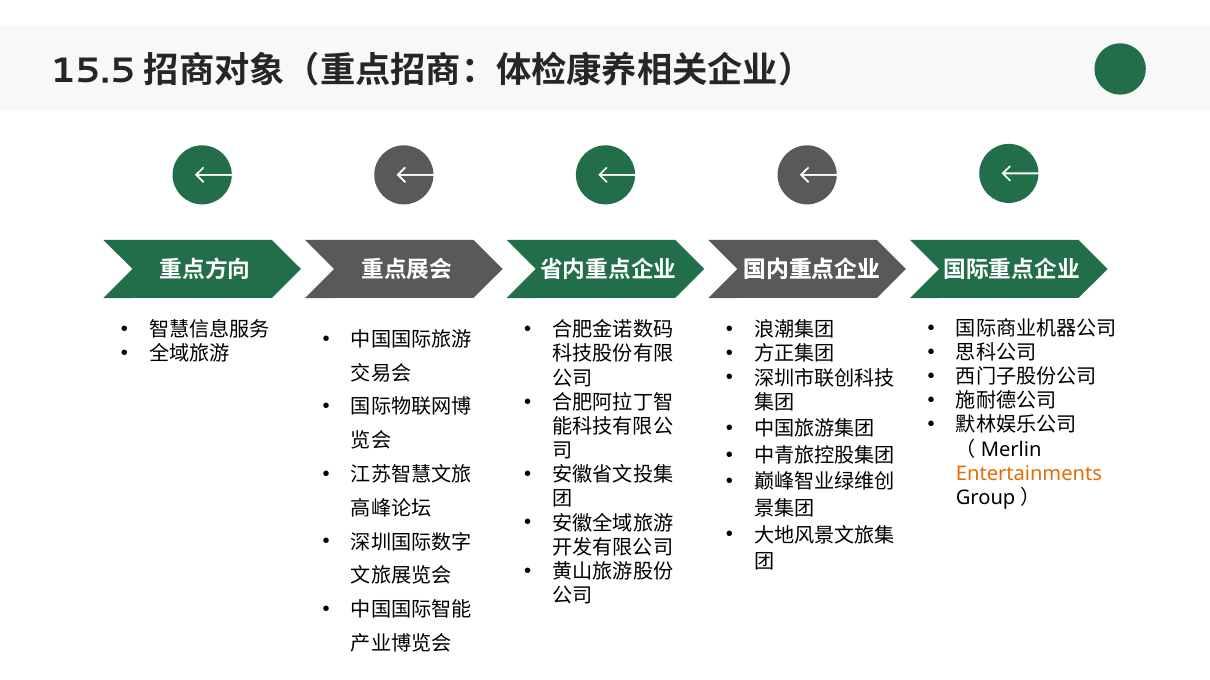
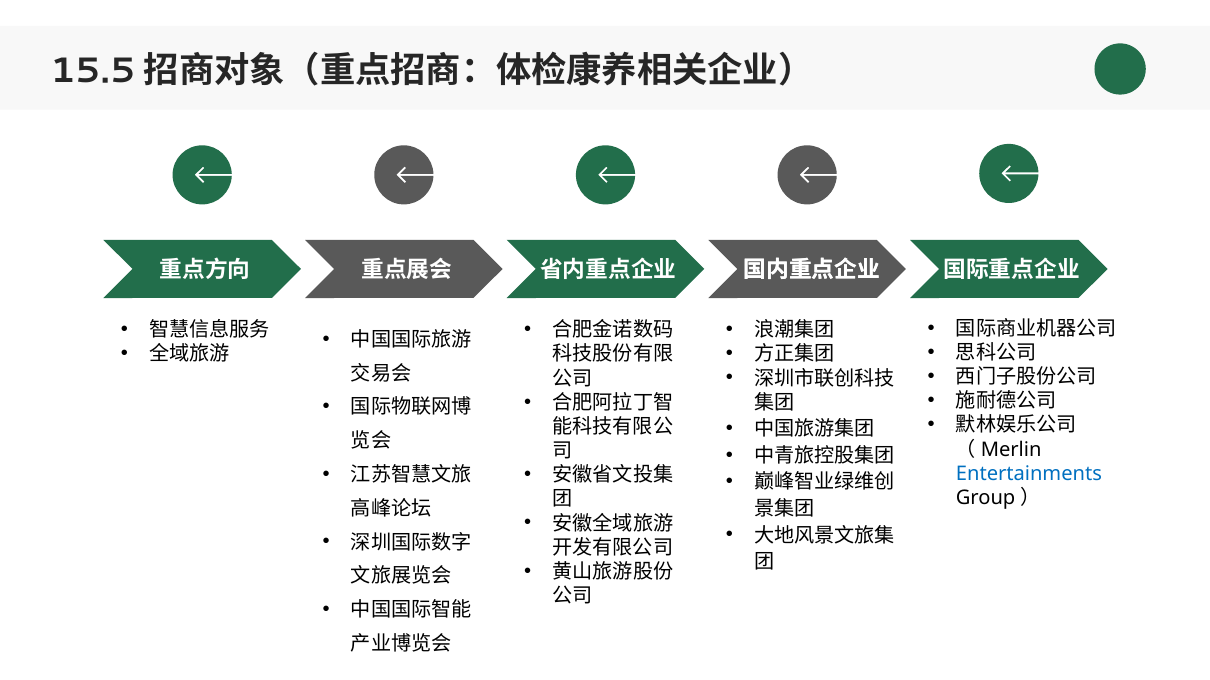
Entertainments colour: orange -> blue (1029, 474)
